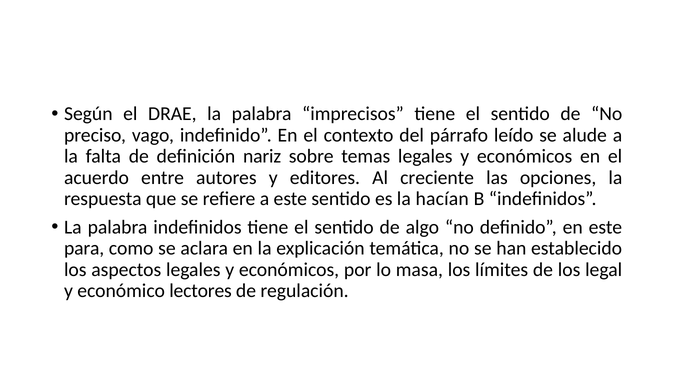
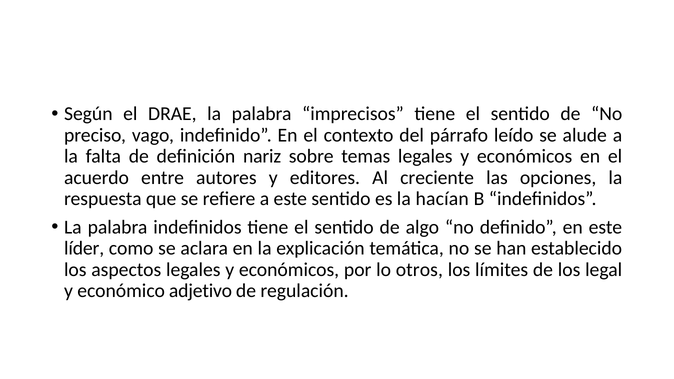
para: para -> líder (84, 248)
masa: masa -> otros (419, 270)
lectores: lectores -> adjetivo (201, 291)
